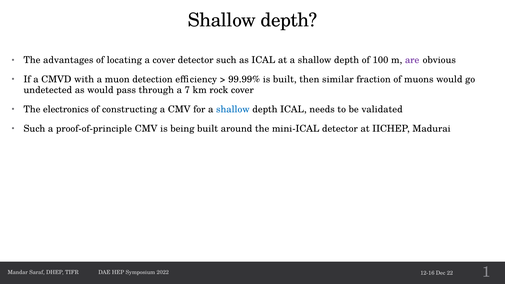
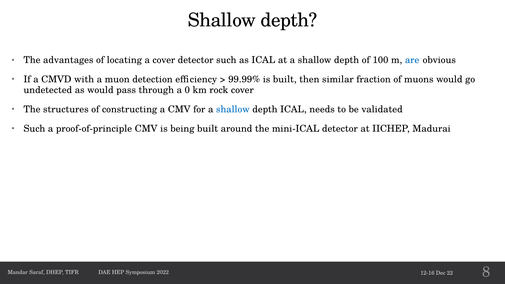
are colour: purple -> blue (412, 60)
7: 7 -> 0 (187, 90)
electronics: electronics -> structures (66, 109)
1: 1 -> 8 (486, 272)
